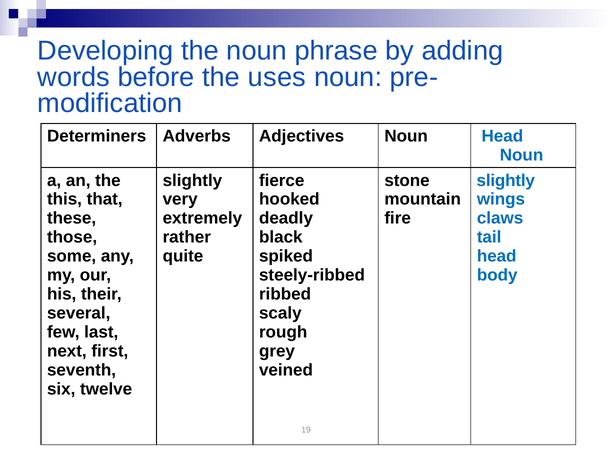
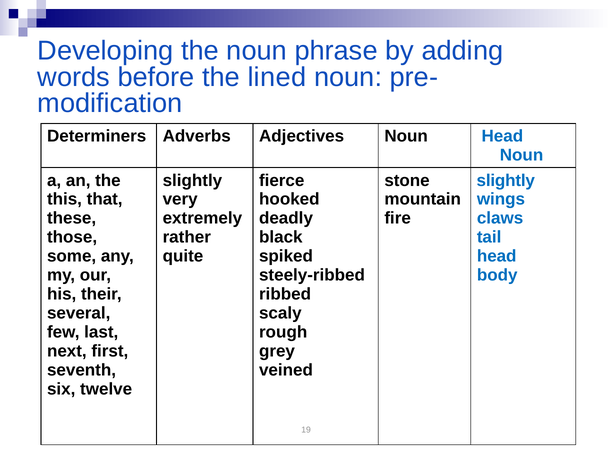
uses: uses -> lined (277, 77)
